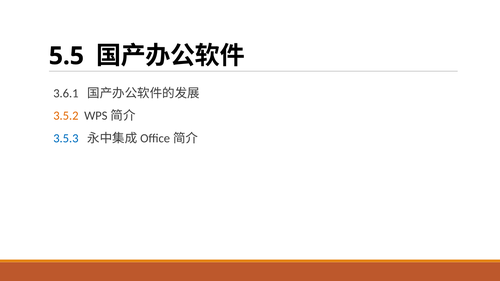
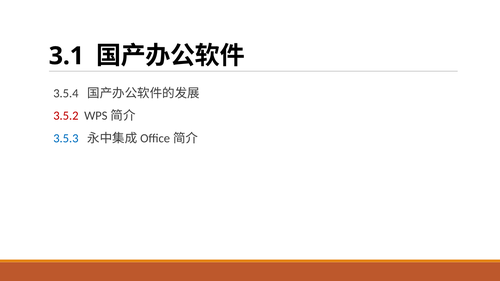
5.5: 5.5 -> 3.1 (66, 56)
3.6.1: 3.6.1 -> 3.5.4 (66, 93)
3.5.2 colour: orange -> red (66, 116)
